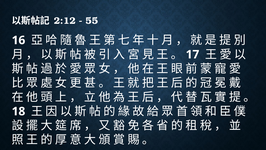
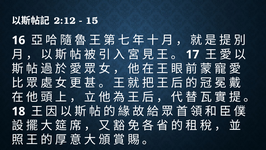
55: 55 -> 15 (92, 21)
